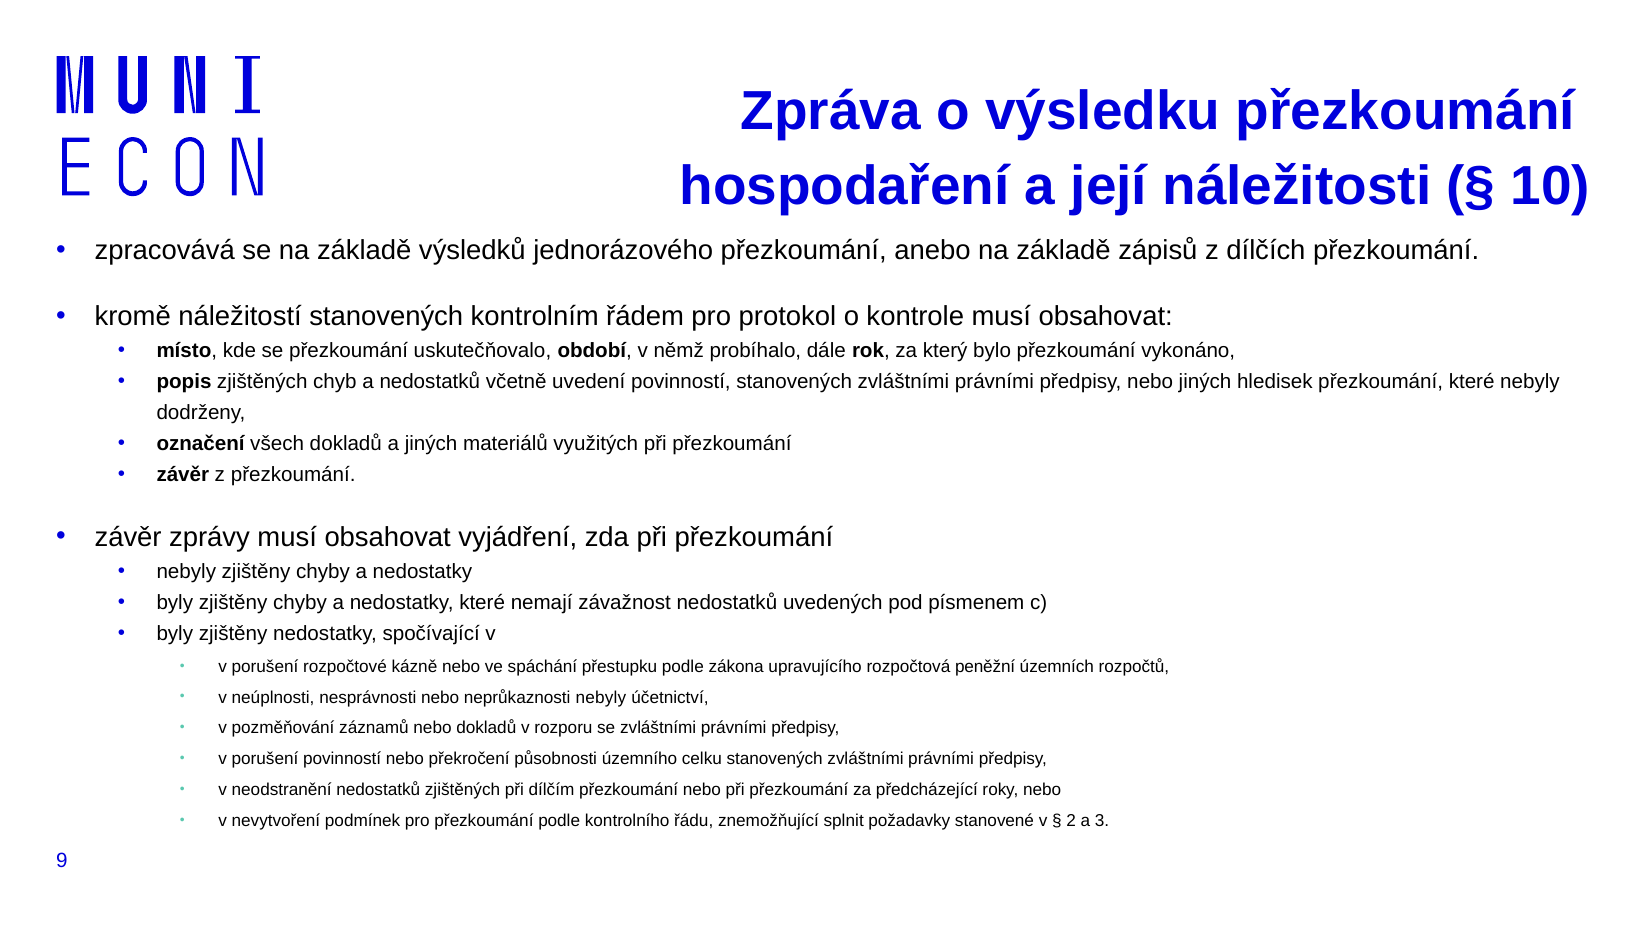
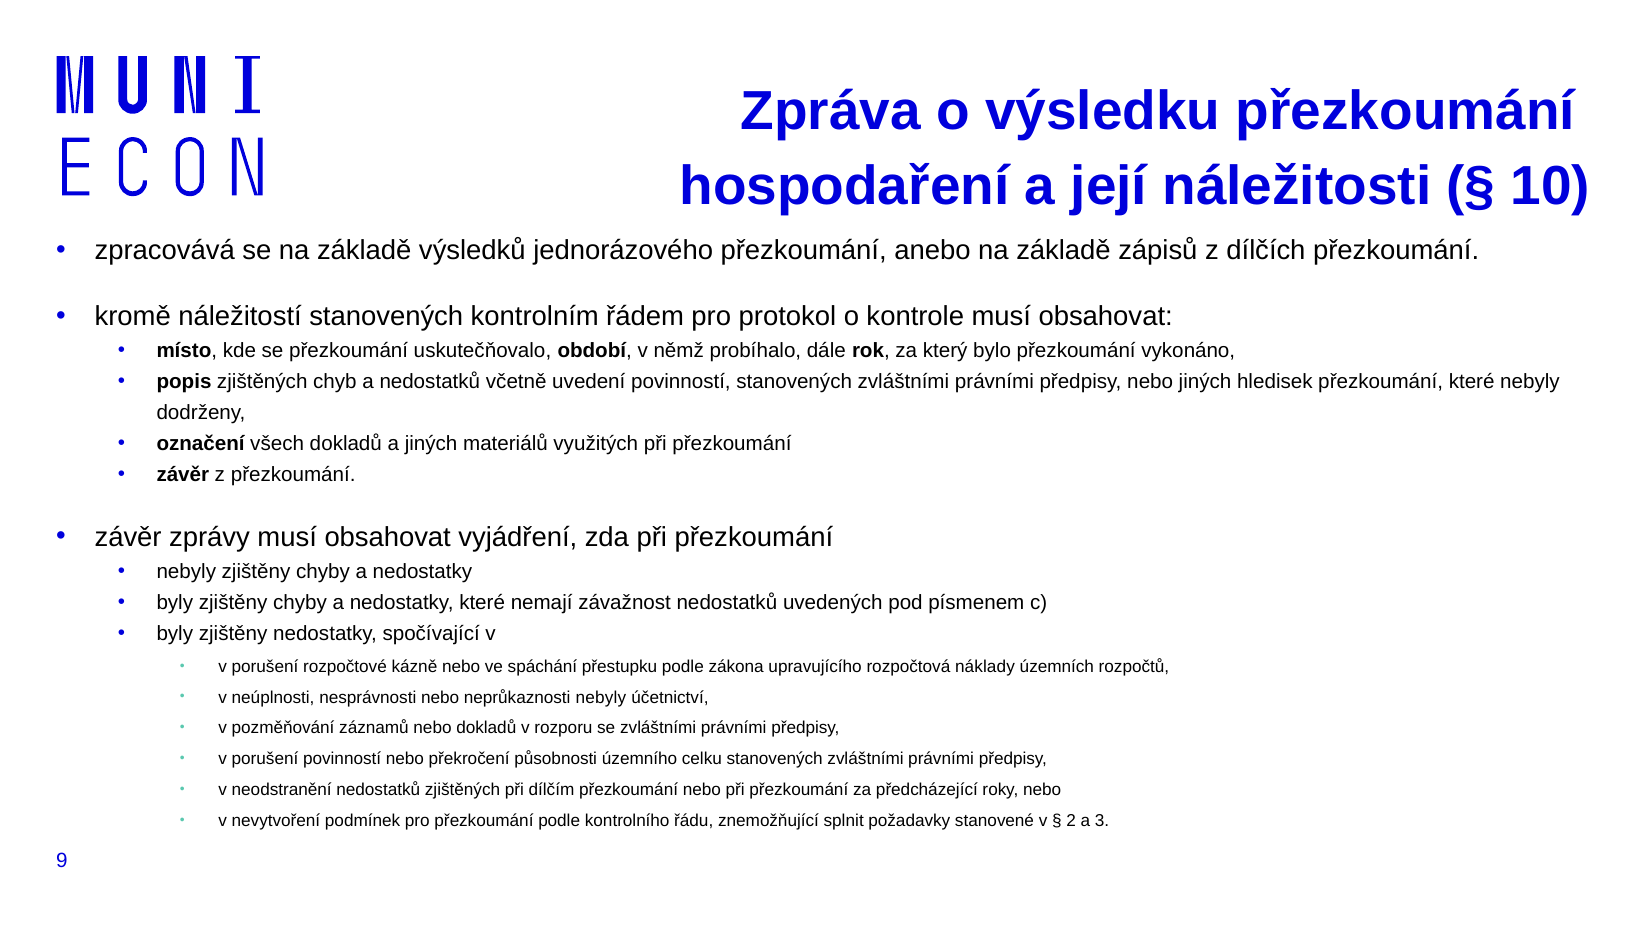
peněžní: peněžní -> náklady (985, 667)
